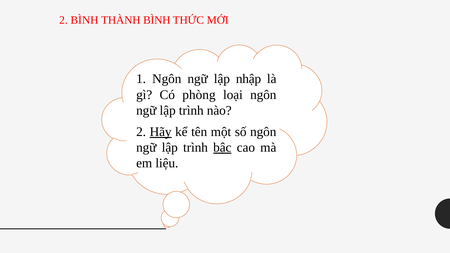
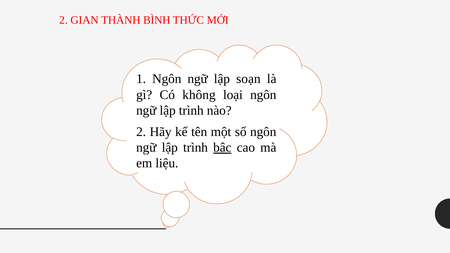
2 BÌNH: BÌNH -> GIAN (85, 20)
nhập: nhập -> soạn (248, 79)
phòng: phòng -> không (199, 95)
Hãy underline: present -> none (161, 132)
